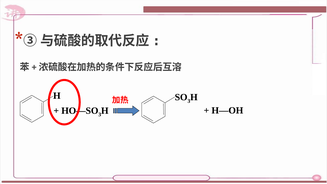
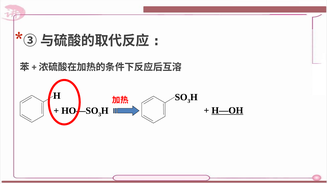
H—OH underline: none -> present (227, 110)
